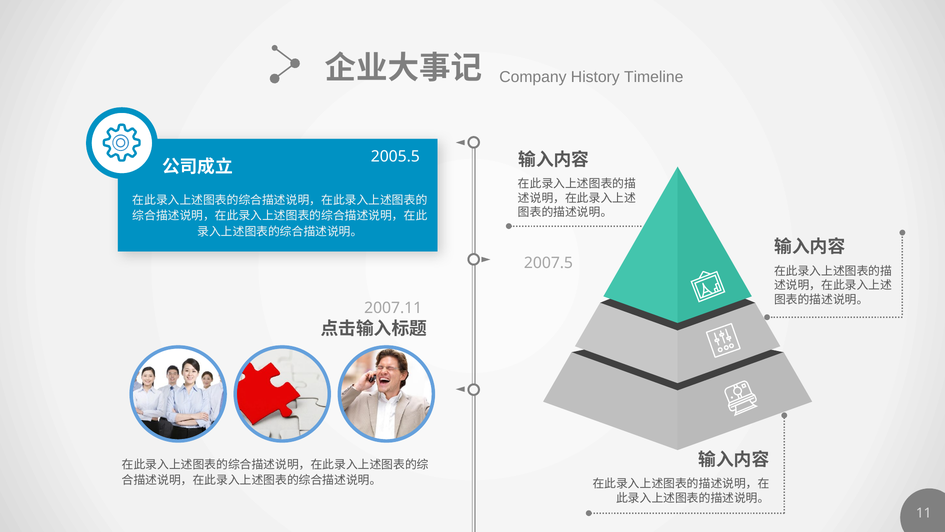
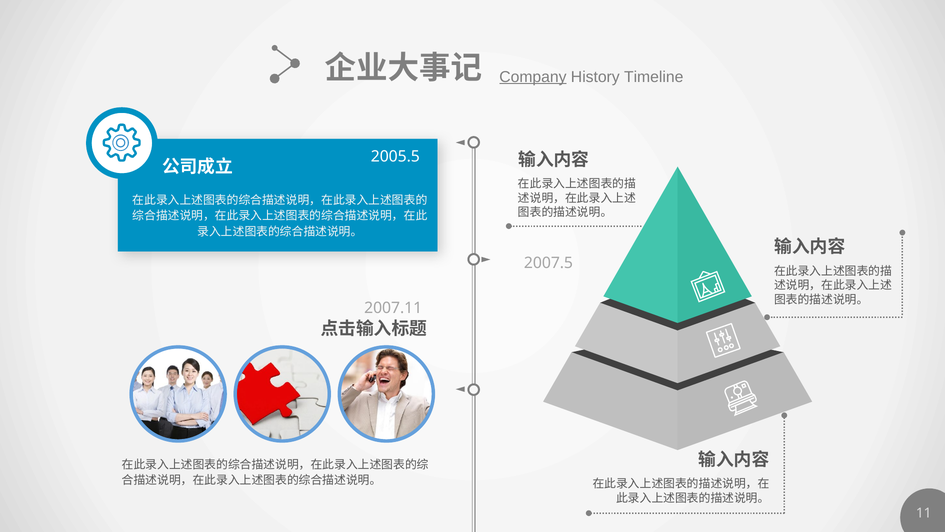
Company underline: none -> present (533, 77)
